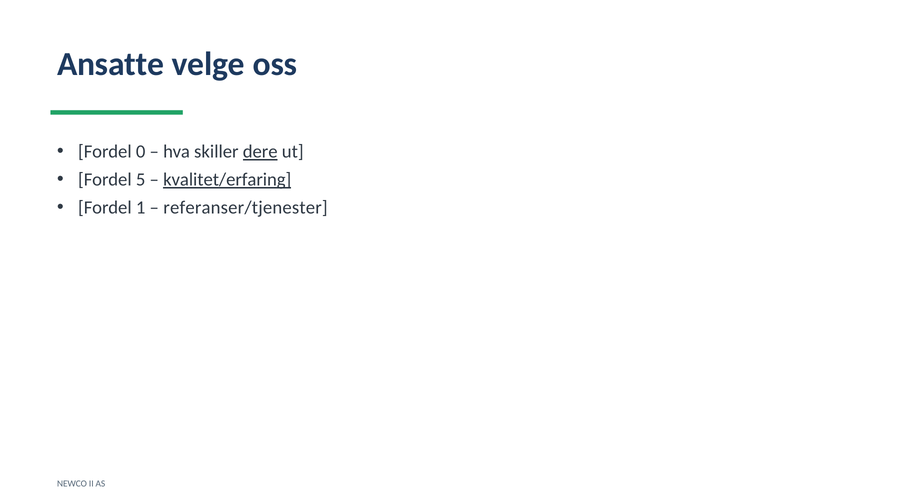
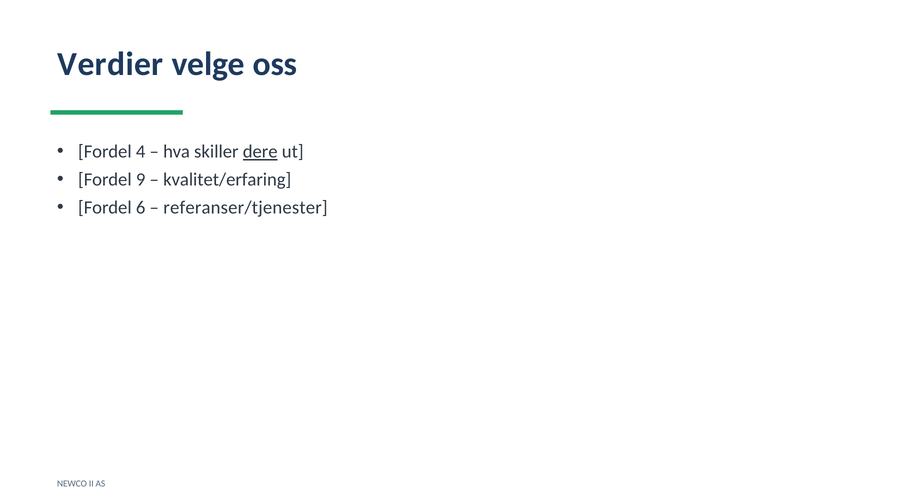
Ansatte: Ansatte -> Verdier (110, 64)
0: 0 -> 4 (141, 152)
5: 5 -> 9 (141, 180)
kvalitet/erfaring underline: present -> none (227, 180)
1: 1 -> 6 (141, 208)
